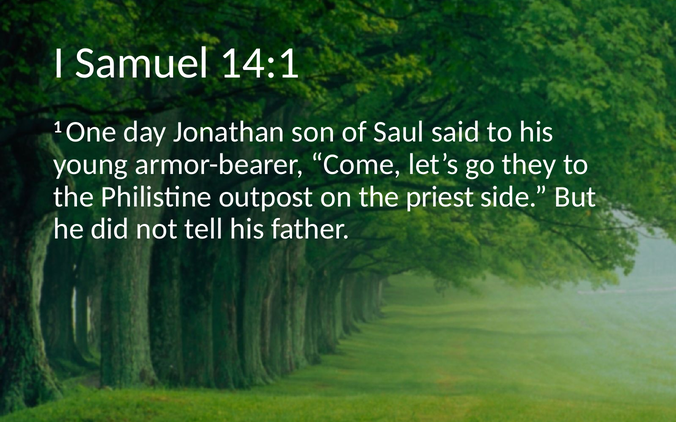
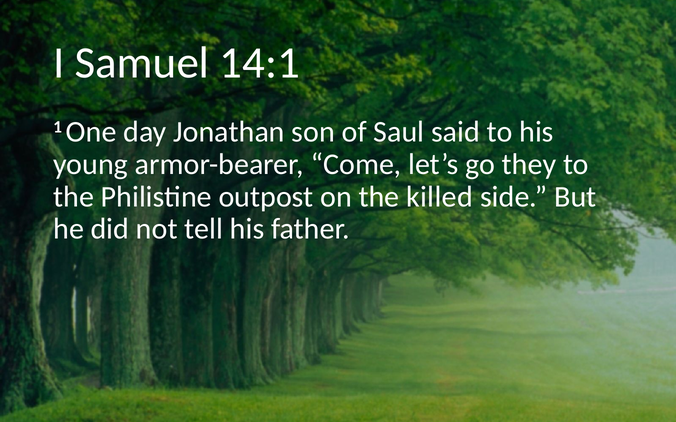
priest: priest -> killed (440, 197)
